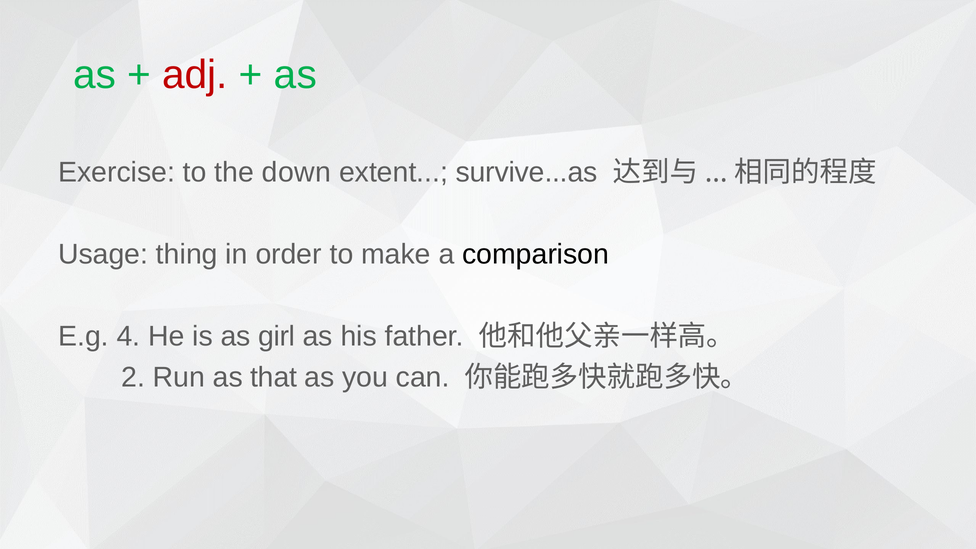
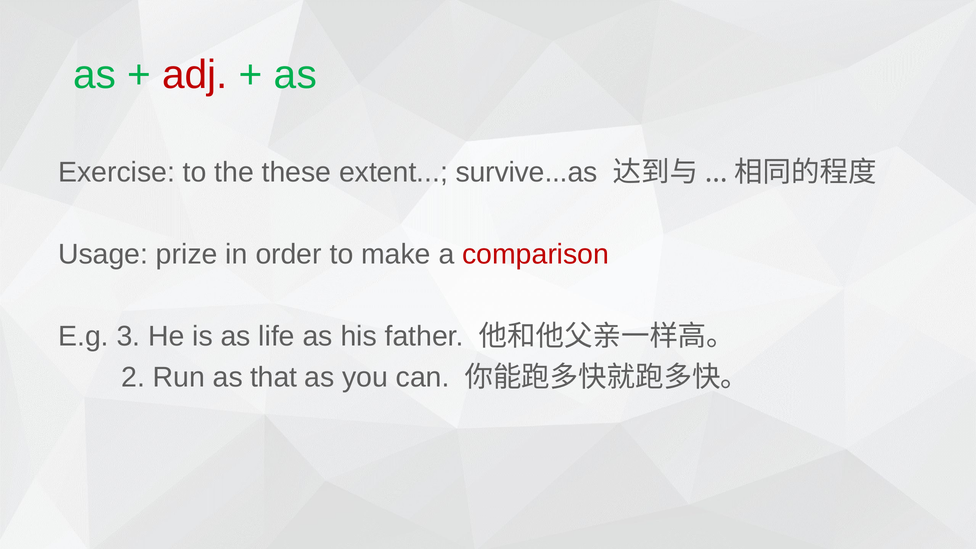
down: down -> these (297, 173)
thing: thing -> prize (187, 255)
comparison colour: black -> red (536, 255)
4: 4 -> 3 (128, 337)
girl: girl -> life (277, 337)
